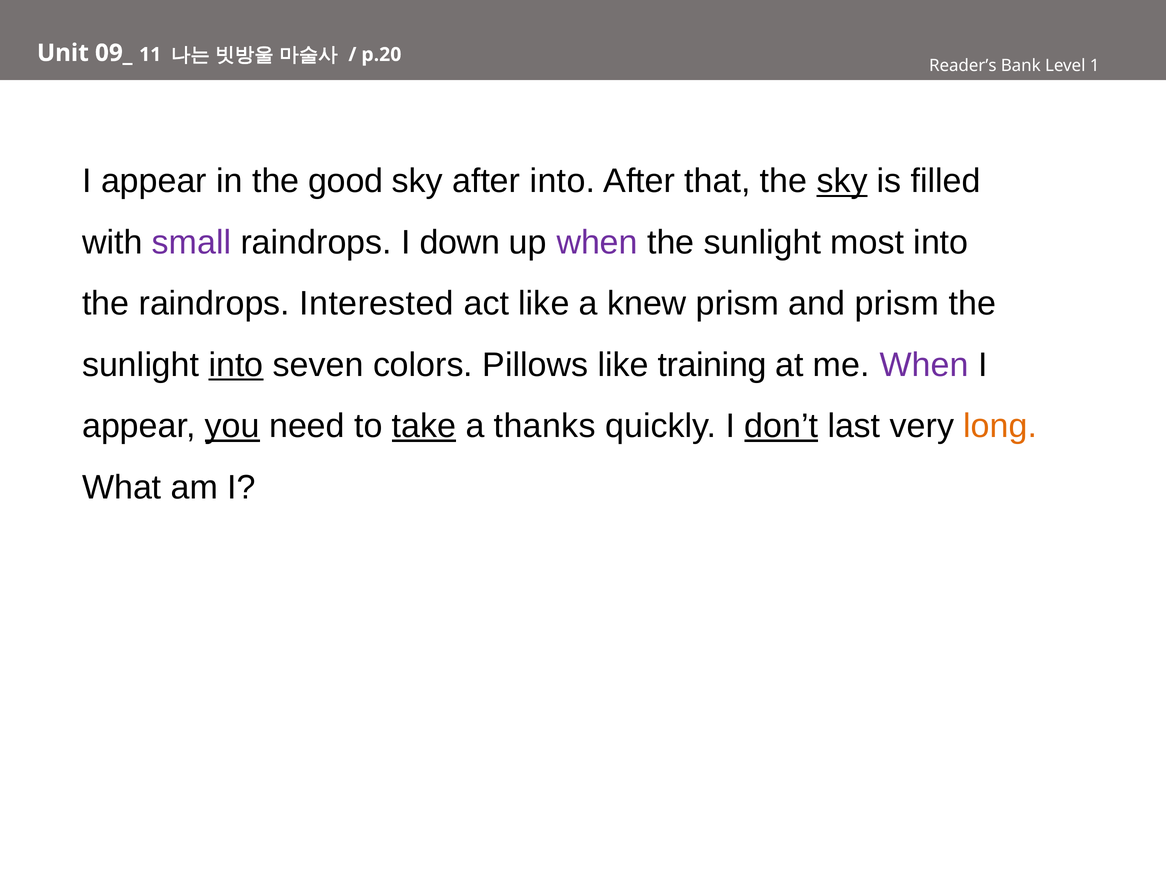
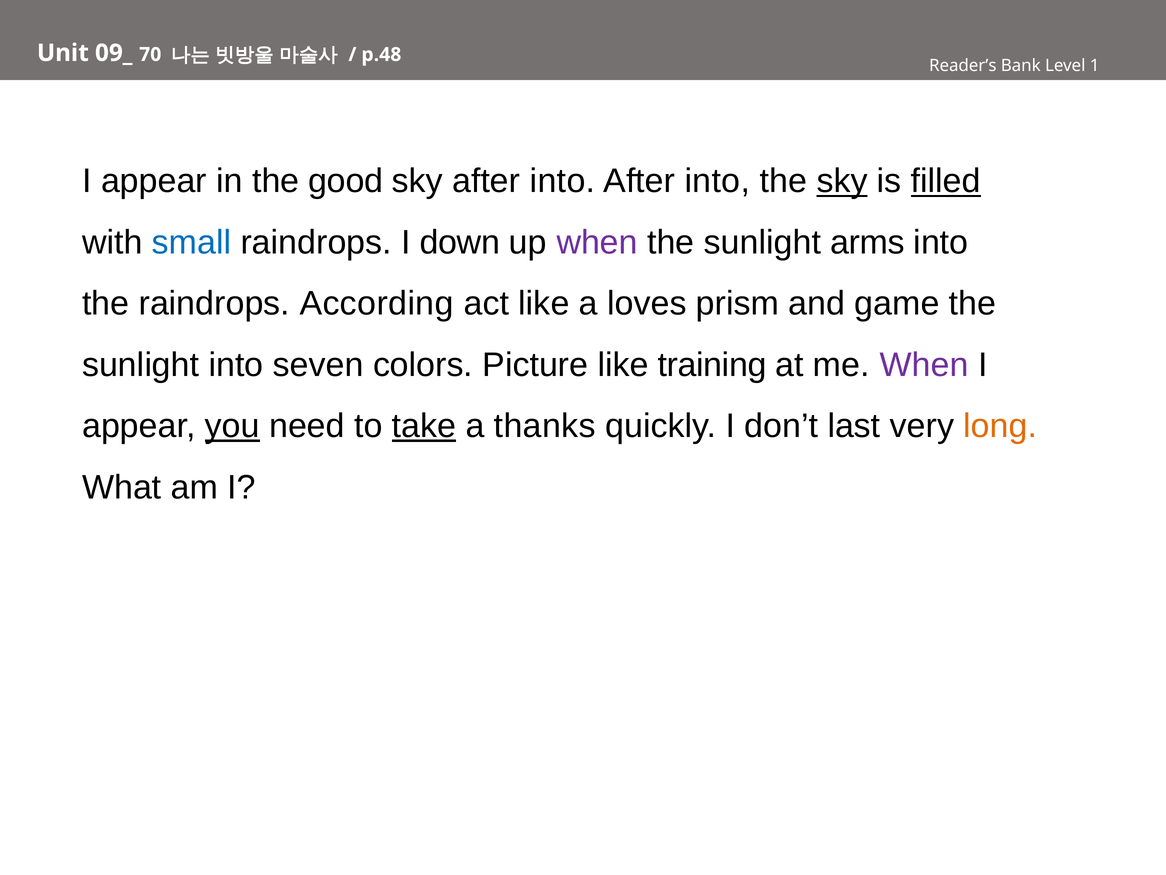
11: 11 -> 70 (150, 55)
p.20: p.20 -> p.48 (381, 55)
that: that -> into (717, 181)
filled underline: none -> present (946, 181)
small colour: purple -> blue (192, 242)
most: most -> arms (867, 242)
Interested: Interested -> According (377, 304)
knew: knew -> loves (647, 304)
and prism: prism -> game (897, 304)
into underline: present -> none (236, 365)
Pillows: Pillows -> Picture (535, 365)
don’t underline: present -> none (781, 426)
